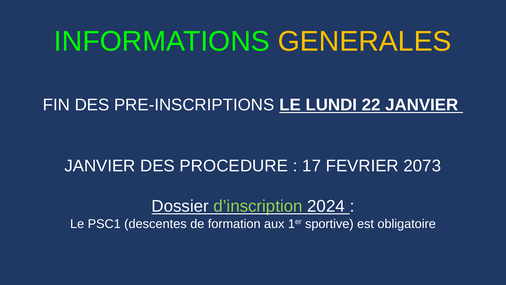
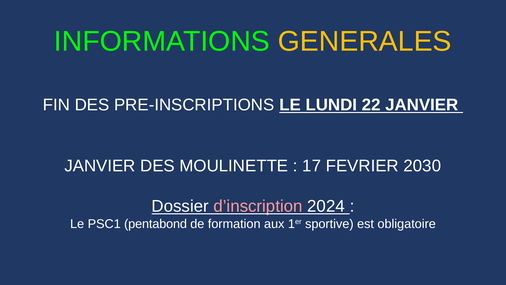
PROCEDURE: PROCEDURE -> MOULINETTE (234, 166)
2073: 2073 -> 2030 (422, 166)
d’inscription colour: light green -> pink (258, 206)
descentes: descentes -> pentabond (156, 224)
